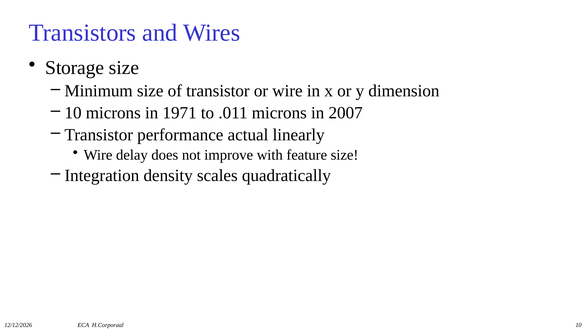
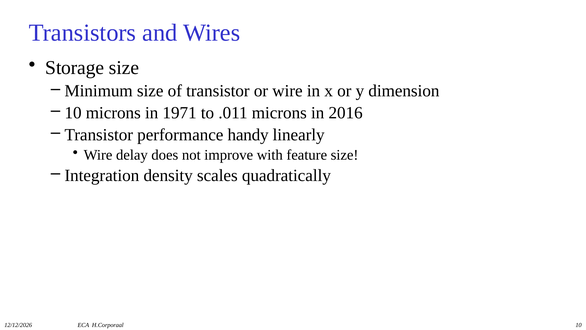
2007: 2007 -> 2016 (346, 113)
actual: actual -> handy (248, 135)
